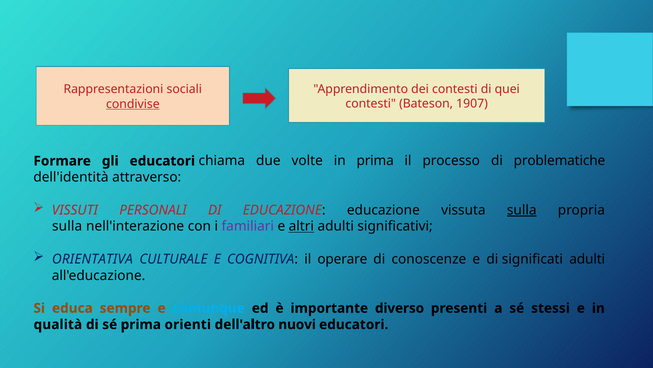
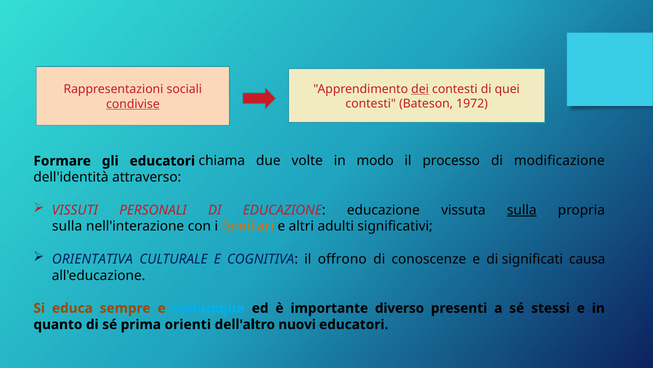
dei underline: none -> present (420, 89)
1907: 1907 -> 1972 (472, 104)
in prima: prima -> modo (375, 161)
problematiche: problematiche -> modificazione (559, 161)
familiari colour: purple -> orange (248, 226)
altri underline: present -> none (301, 226)
operare: operare -> offrono (342, 259)
significati adulti: adulti -> causa (587, 259)
qualità: qualità -> quanto (58, 324)
